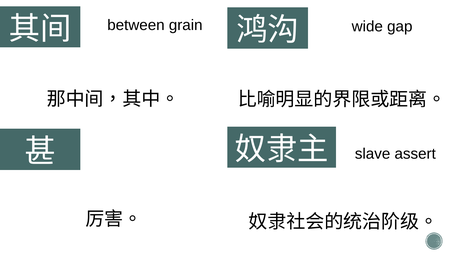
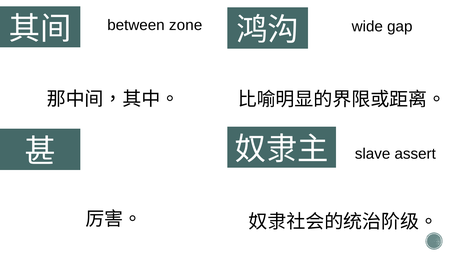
grain: grain -> zone (186, 25)
